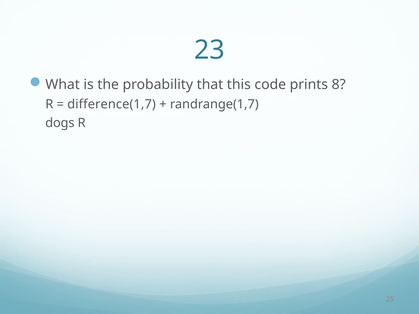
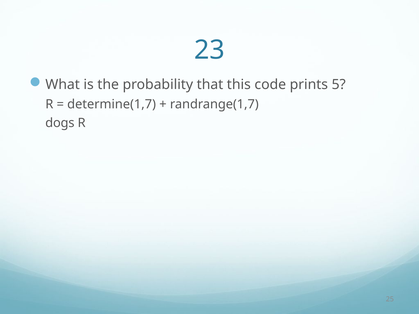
8: 8 -> 5 (339, 85)
difference(1,7: difference(1,7 -> determine(1,7 (112, 104)
